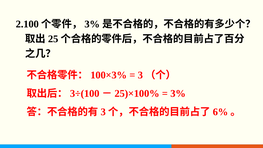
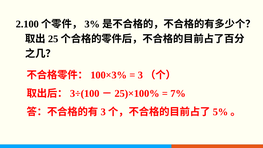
3%: 3% -> 7% (178, 94)
6%: 6% -> 5% (220, 112)
